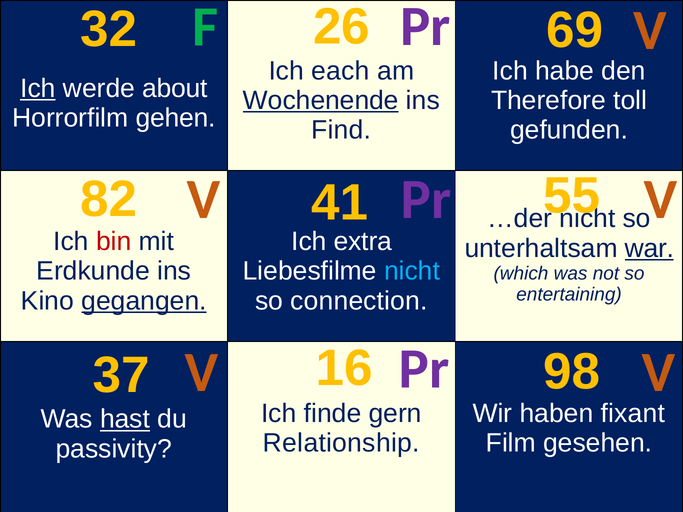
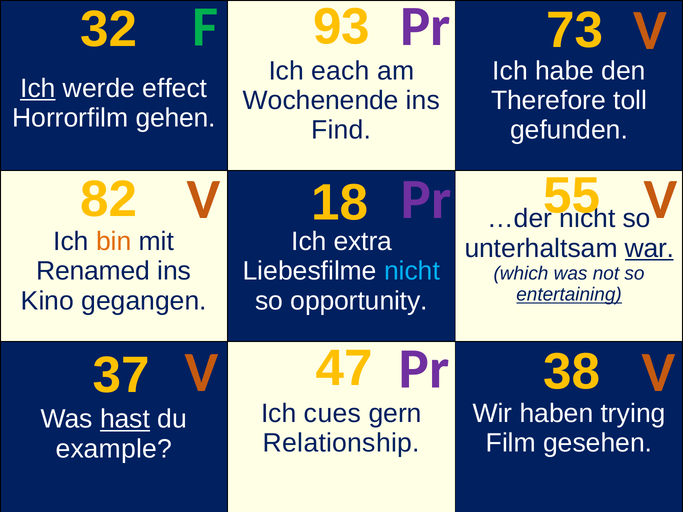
26: 26 -> 93 (341, 27)
69: 69 -> 73 (575, 30)
about: about -> effect (175, 88)
Wochenende underline: present -> none (321, 101)
41: 41 -> 18 (340, 203)
bin colour: red -> orange (114, 242)
Erdkunde: Erdkunde -> Renamed (93, 271)
entertaining underline: none -> present (569, 295)
gegangen underline: present -> none (144, 301)
connection: connection -> opportunity (359, 301)
16: 16 -> 47 (344, 369)
98: 98 -> 38 (572, 372)
finde: finde -> cues (332, 413)
fixant: fixant -> trying (633, 413)
passivity: passivity -> example (114, 449)
